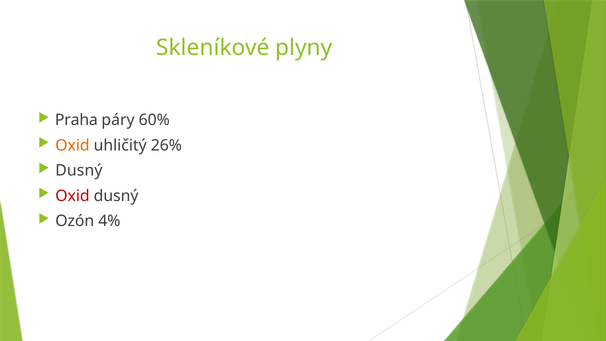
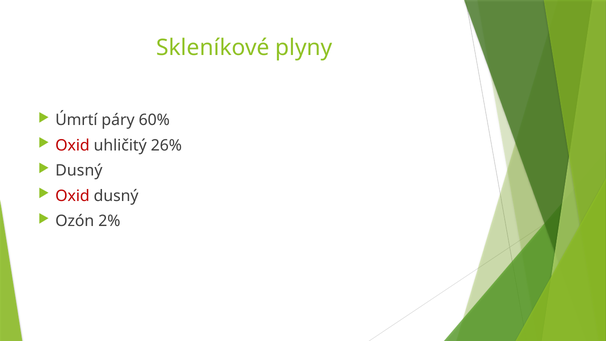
Praha: Praha -> Úmrtí (76, 120)
Oxid colour: orange -> red (72, 145)
4%: 4% -> 2% (109, 221)
